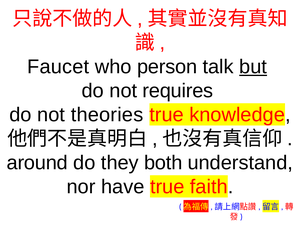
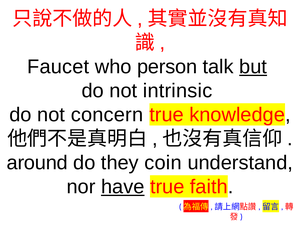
requires: requires -> intrinsic (178, 91)
theories: theories -> concern (107, 115)
both: both -> coin (163, 163)
have underline: none -> present (123, 187)
